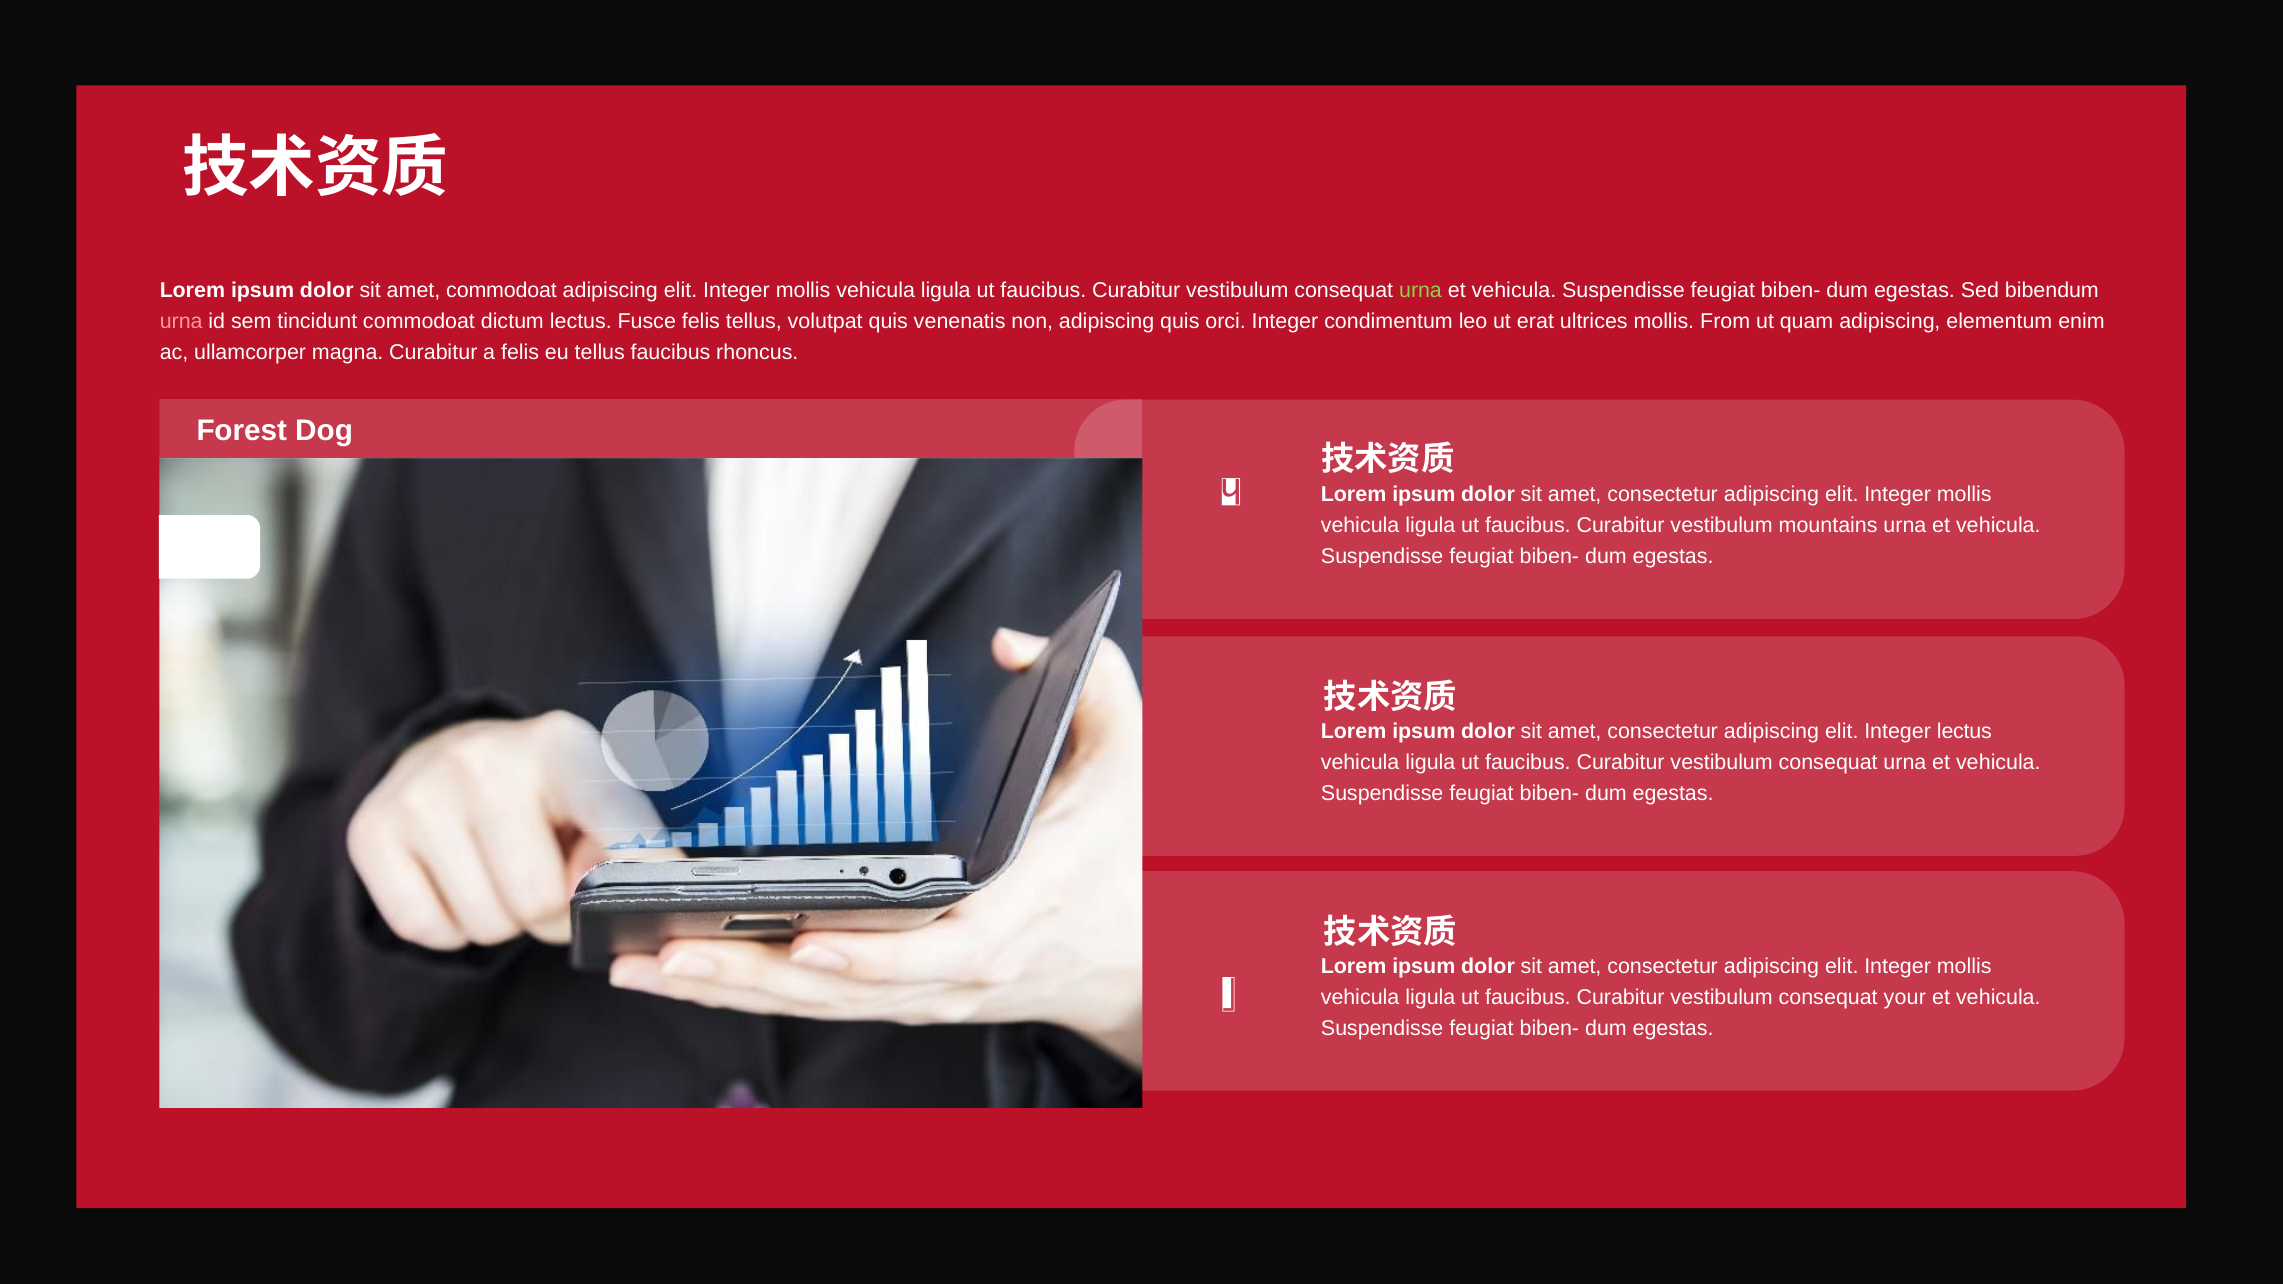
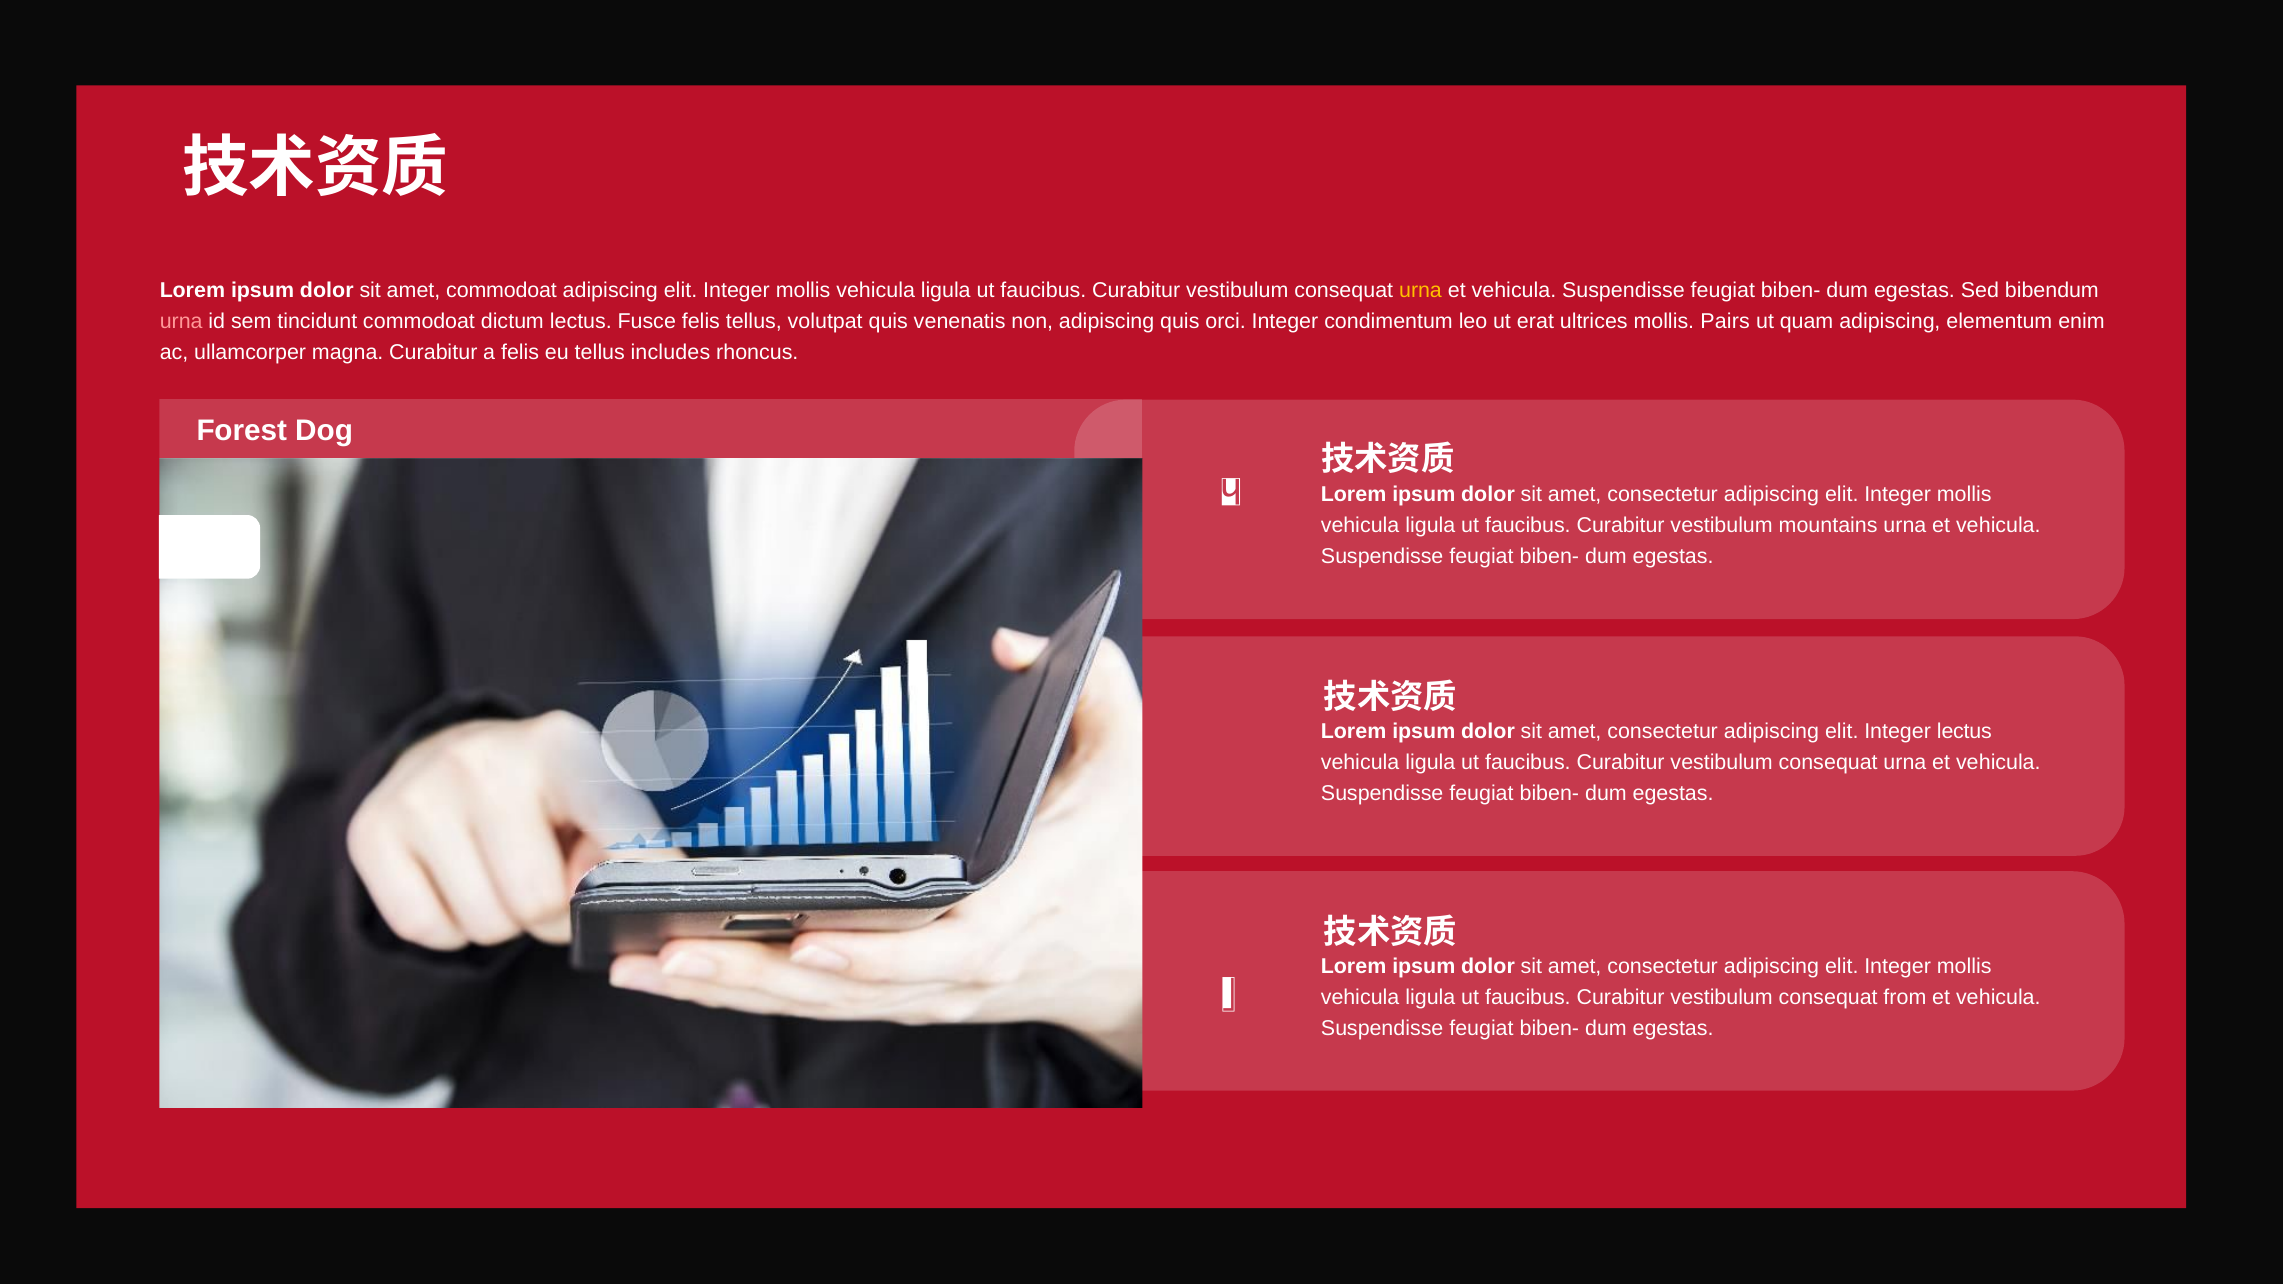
urna colour: light green -> yellow (1421, 291)
From: From -> Pairs (1725, 322)
tellus faucibus: faucibus -> includes (670, 353)
your: your -> from (1905, 997)
